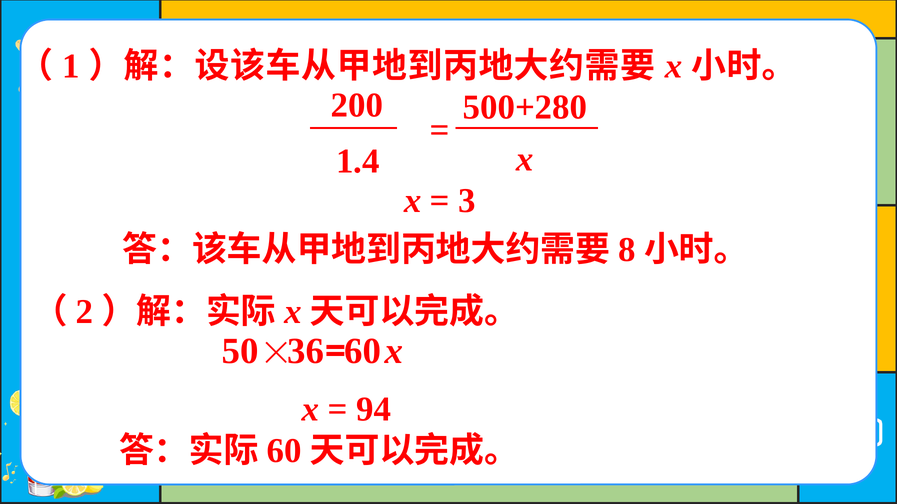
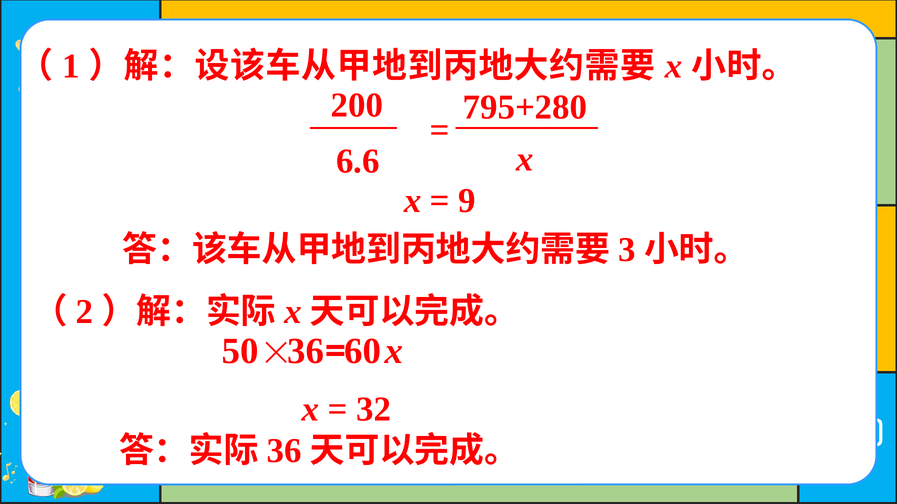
500+280: 500+280 -> 795+280 (525, 107)
1.4: 1.4 -> 6.6 (358, 162)
3: 3 -> 9 (467, 201)
8: 8 -> 3 (627, 250)
94: 94 -> 32 (374, 410)
60: 60 -> 36 (284, 452)
